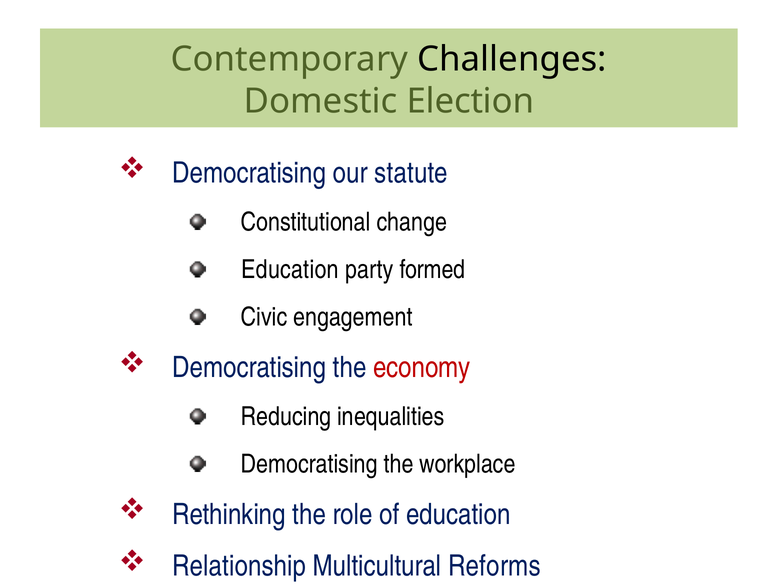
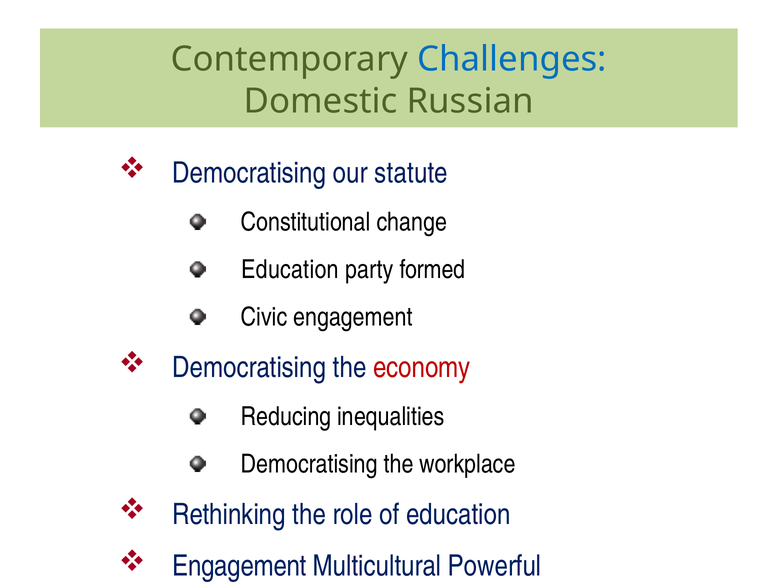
Challenges colour: black -> blue (512, 59)
Election: Election -> Russian (470, 101)
Relationship: Relationship -> Engagement (239, 566)
Reforms: Reforms -> Powerful (495, 566)
